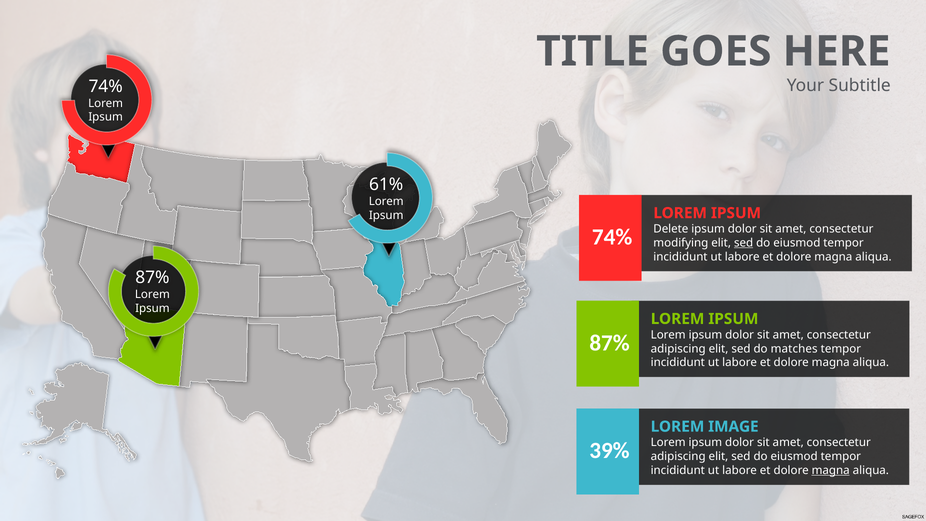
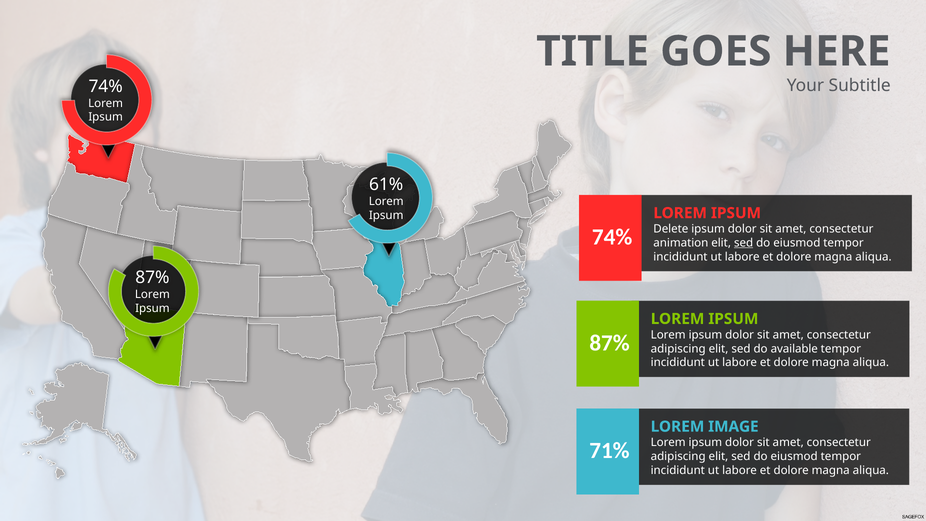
modifying: modifying -> animation (681, 243)
matches: matches -> available (794, 349)
39%: 39% -> 71% (609, 451)
magna underline: present -> none (831, 470)
